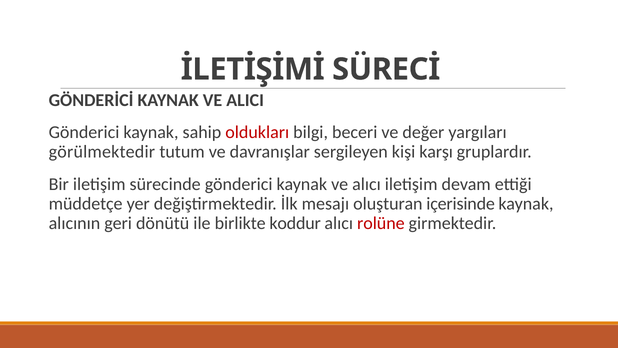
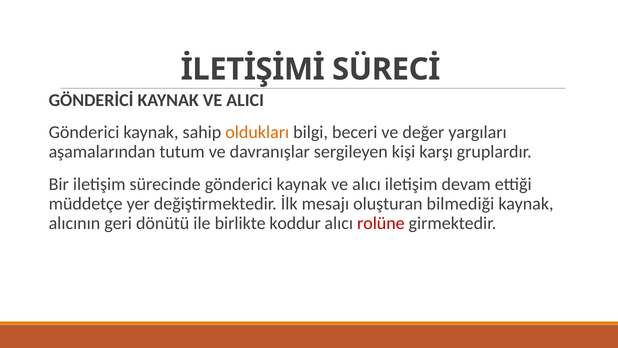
oldukları colour: red -> orange (257, 132)
görülmektedir: görülmektedir -> aşamalarından (102, 152)
içerisinde: içerisinde -> bilmediği (460, 203)
